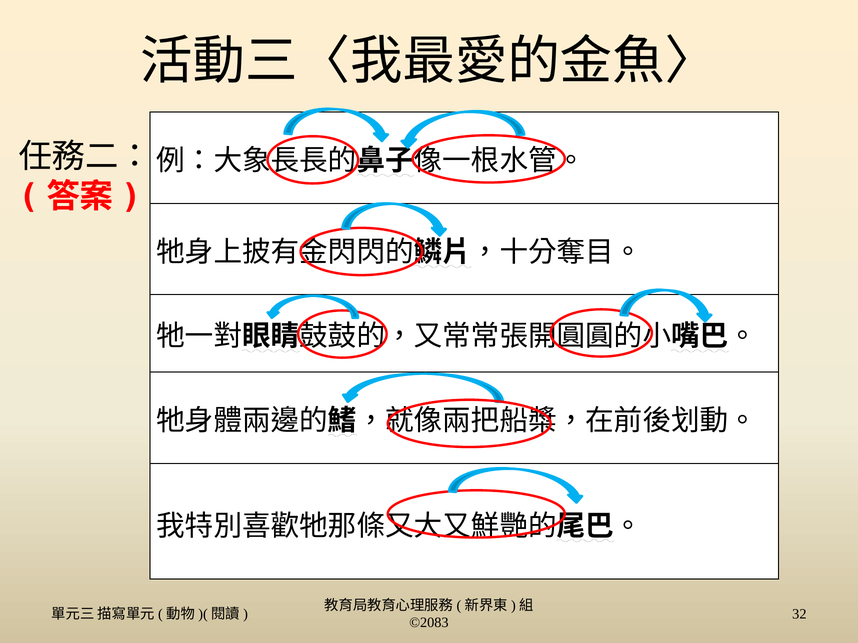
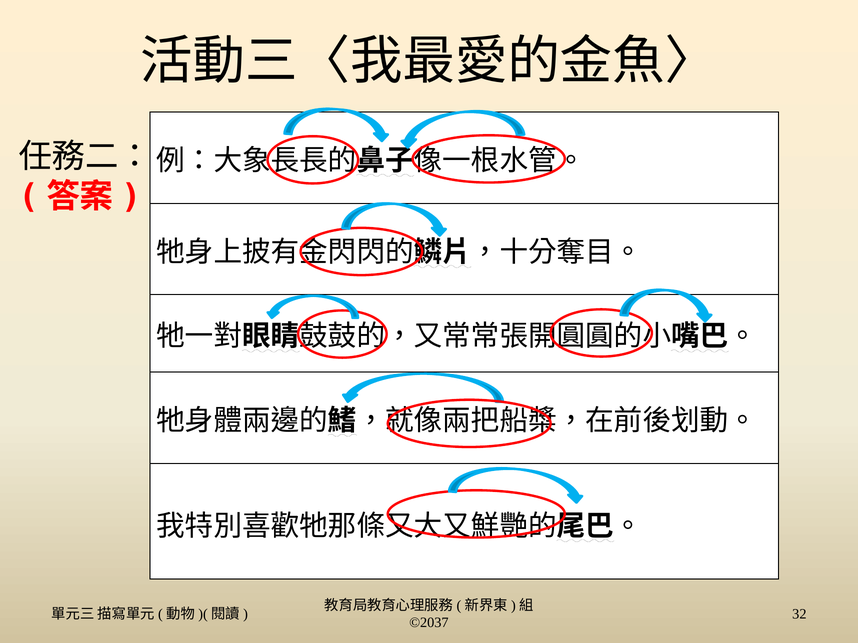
©2083: ©2083 -> ©2037 (429, 623)
